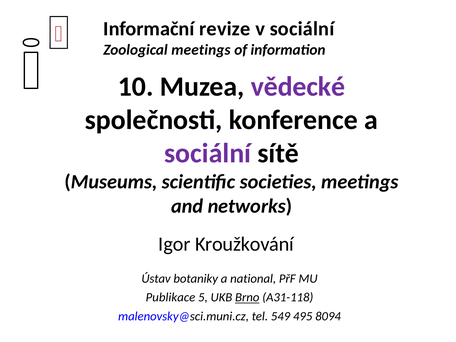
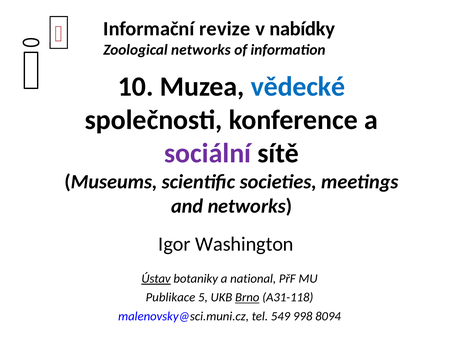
v sociální: sociální -> nabídky (302, 29)
Zoological meetings: meetings -> networks (201, 50)
vědecké colour: purple -> blue (298, 86)
Kroužkování: Kroužkování -> Washington (244, 244)
Ústav underline: none -> present (156, 279)
495: 495 -> 998 (303, 316)
